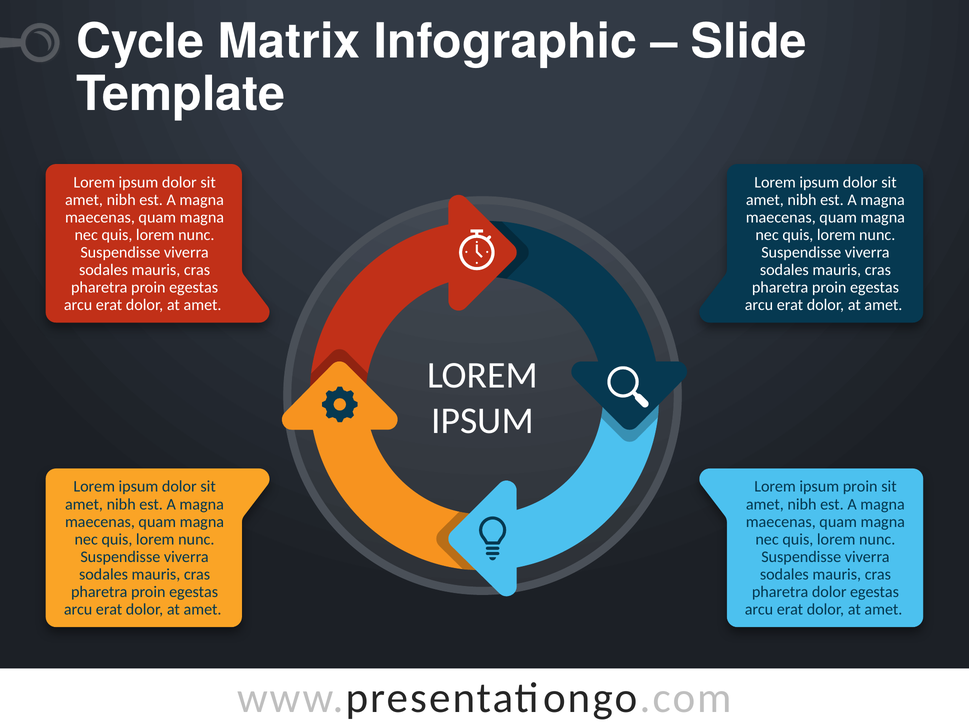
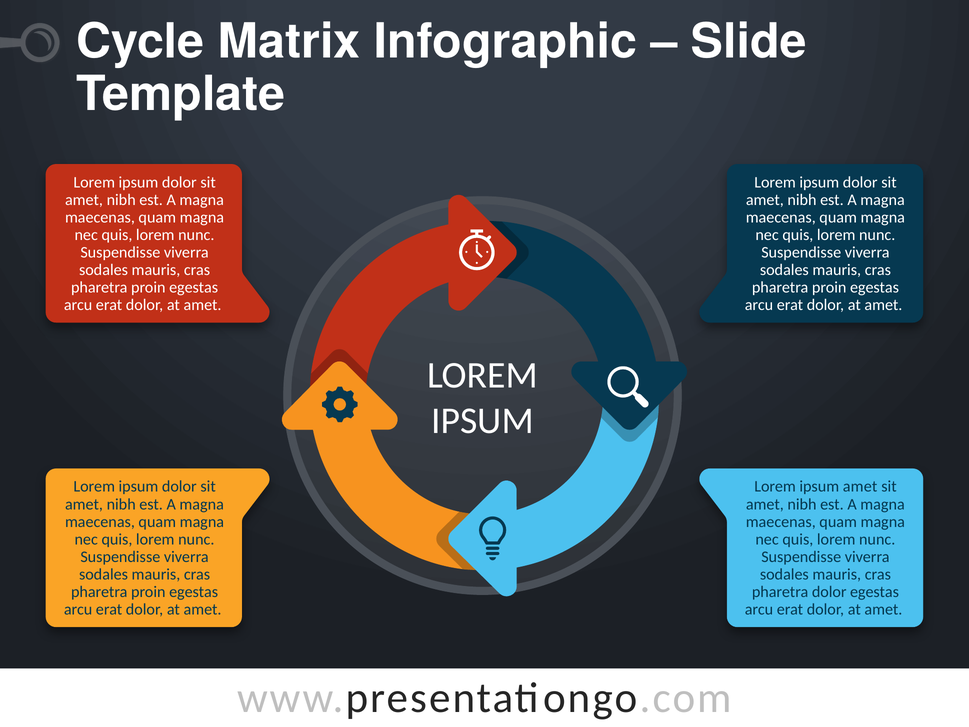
ipsum proin: proin -> amet (860, 486)
